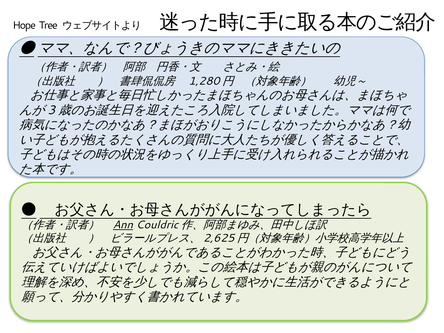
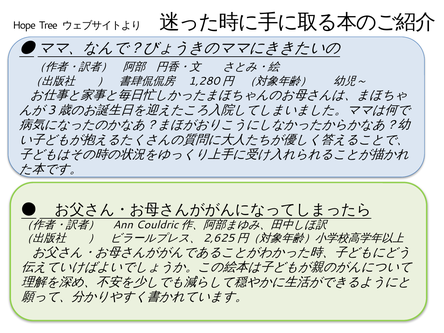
Ann underline: present -> none (123, 225)
